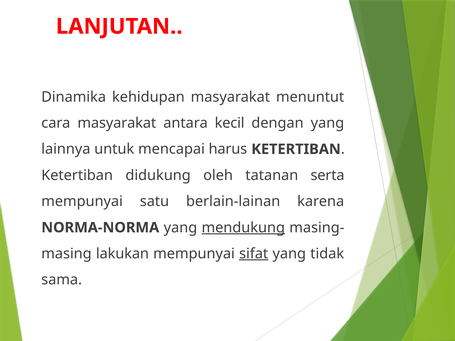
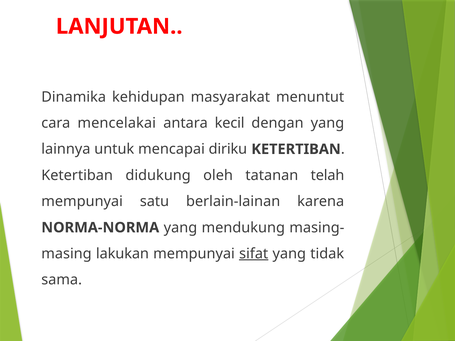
cara masyarakat: masyarakat -> mencelakai (117, 123)
harus: harus -> diriku (228, 149)
serta: serta -> telah (328, 175)
mendukung underline: present -> none (243, 228)
